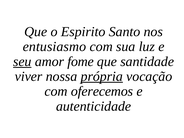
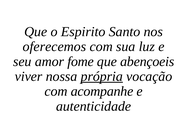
entusiasmo: entusiasmo -> oferecemos (54, 47)
seu underline: present -> none (22, 61)
santidade: santidade -> abençoeis (147, 61)
oferecemos: oferecemos -> acompanhe (102, 91)
